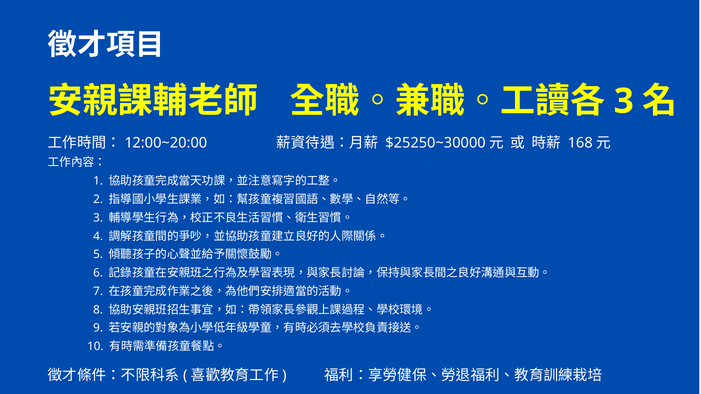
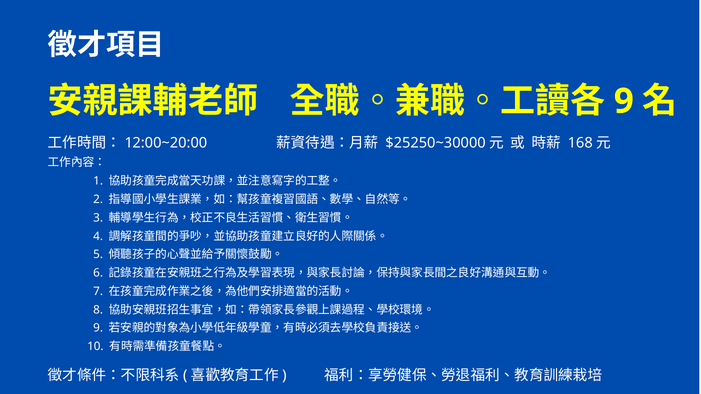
3: 3 -> 9 (624, 101)
